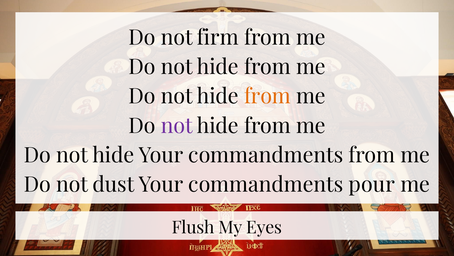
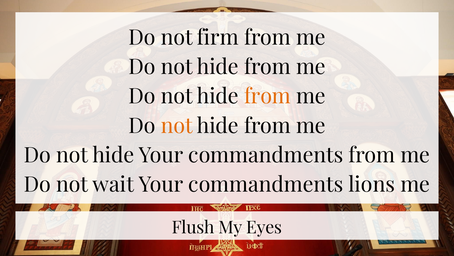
not colour: purple -> orange (177, 126)
dust: dust -> wait (113, 184)
pour: pour -> lions (372, 184)
